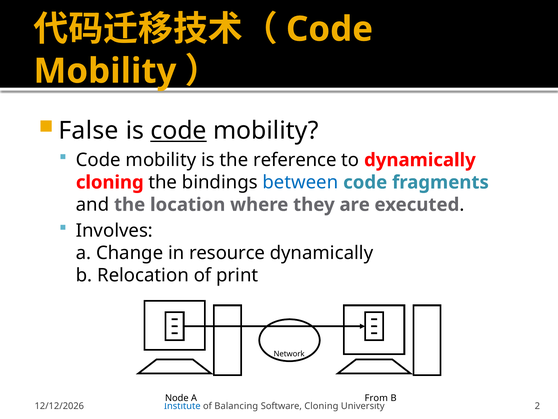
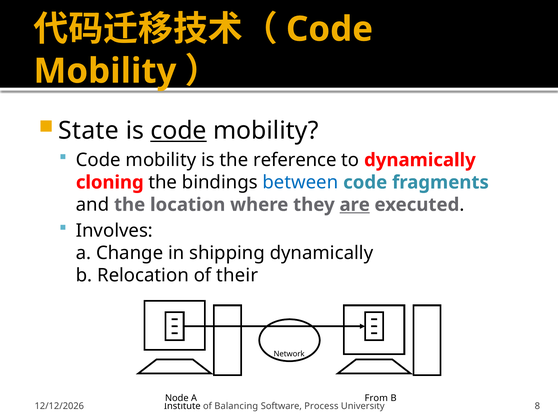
False: False -> State (89, 131)
are underline: none -> present (355, 204)
resource: resource -> shipping (227, 253)
print: print -> their (237, 275)
Institute colour: blue -> black (182, 406)
Software Cloning: Cloning -> Process (321, 406)
2: 2 -> 8 (537, 406)
